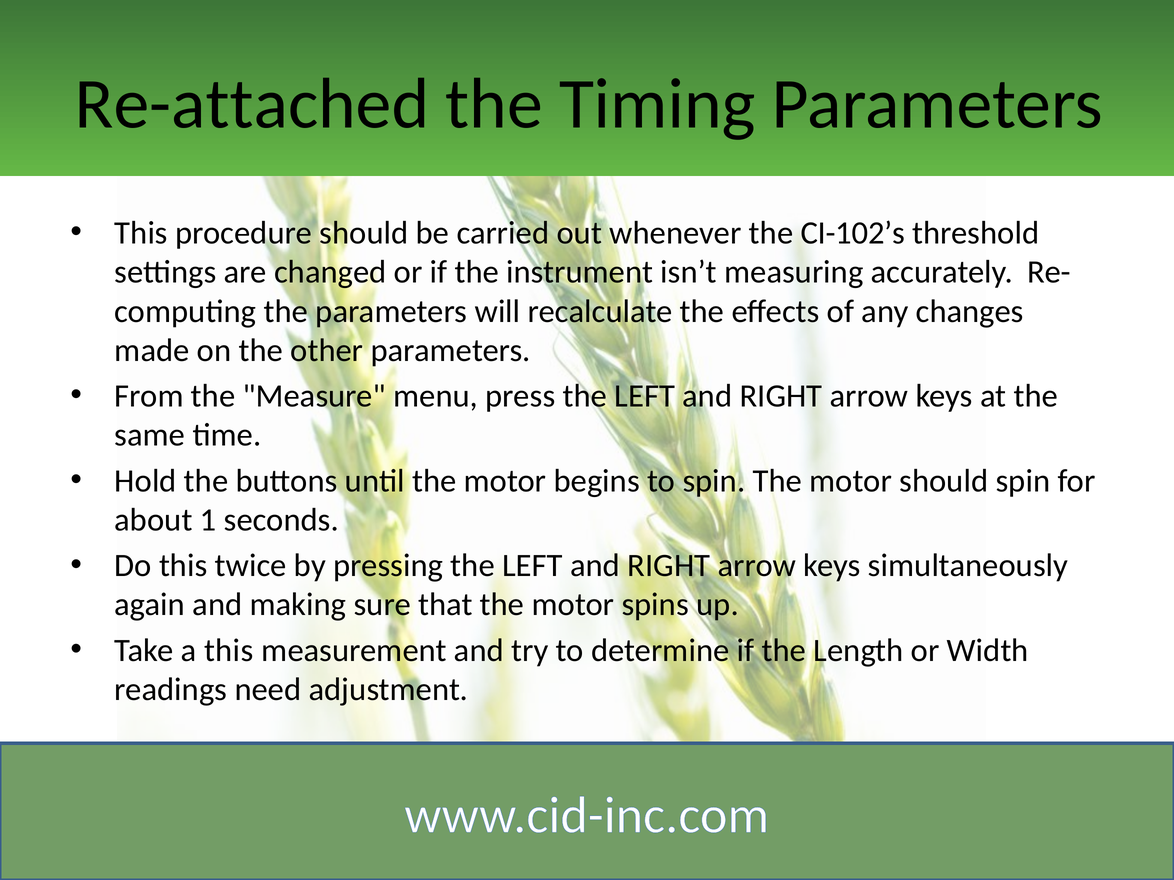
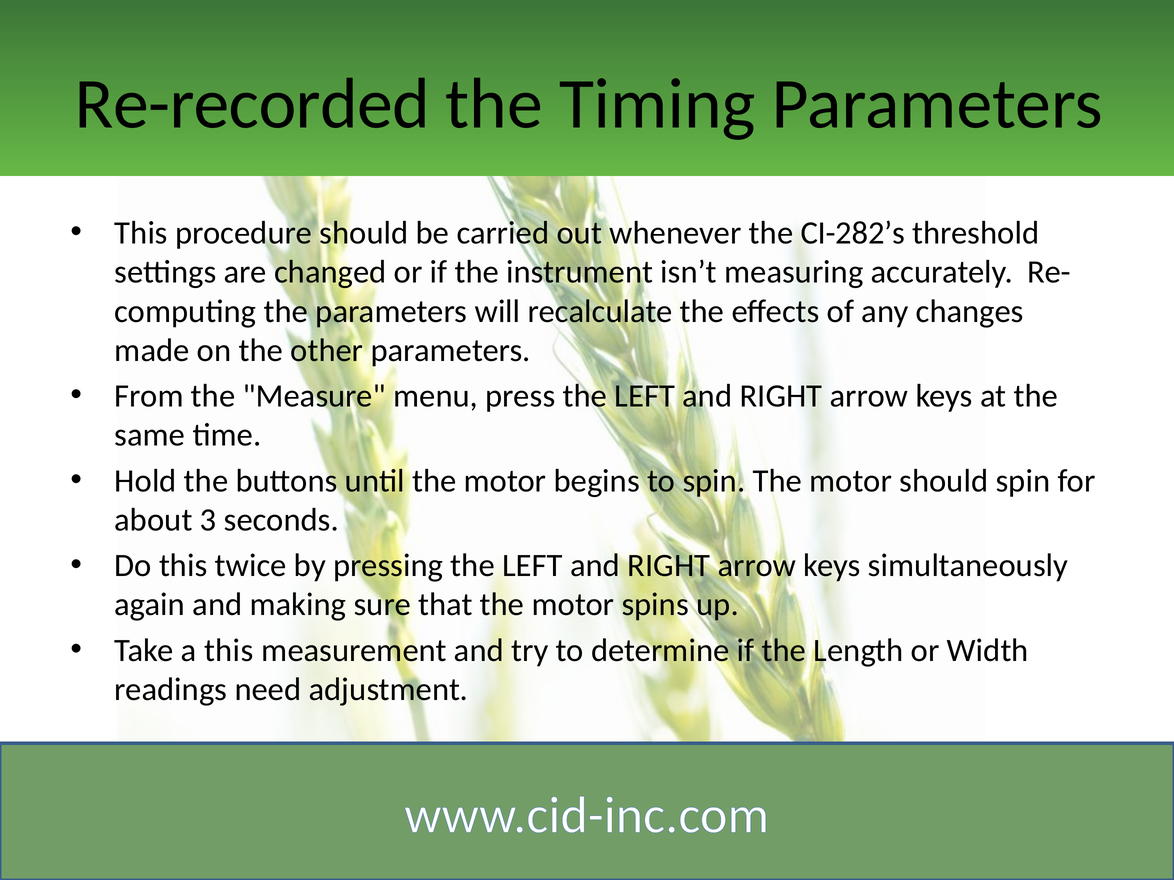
Re-attached: Re-attached -> Re-recorded (252, 104)
CI-102’s: CI-102’s -> CI-282’s (853, 233)
1: 1 -> 3 (208, 520)
